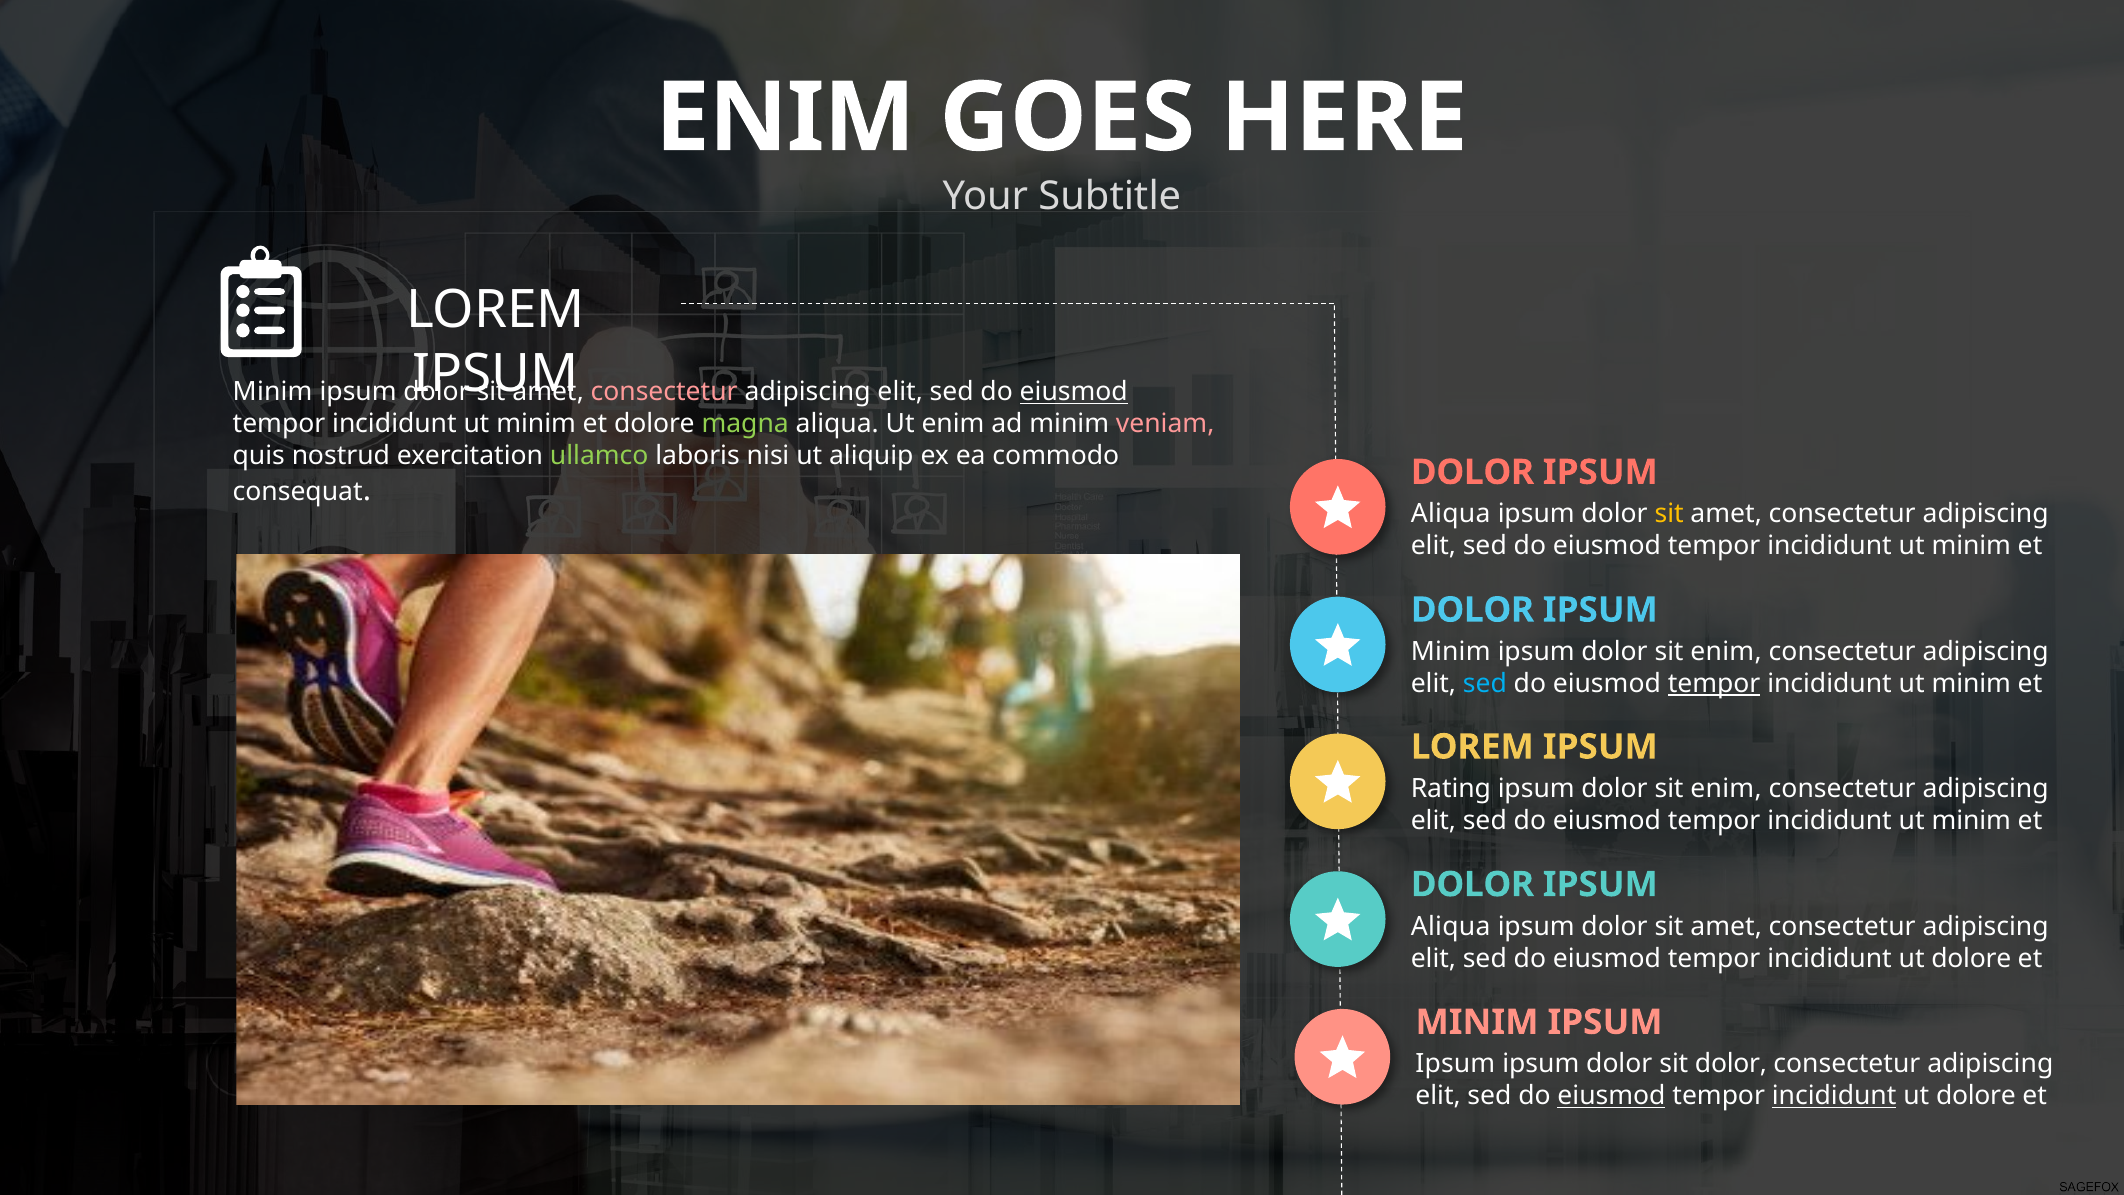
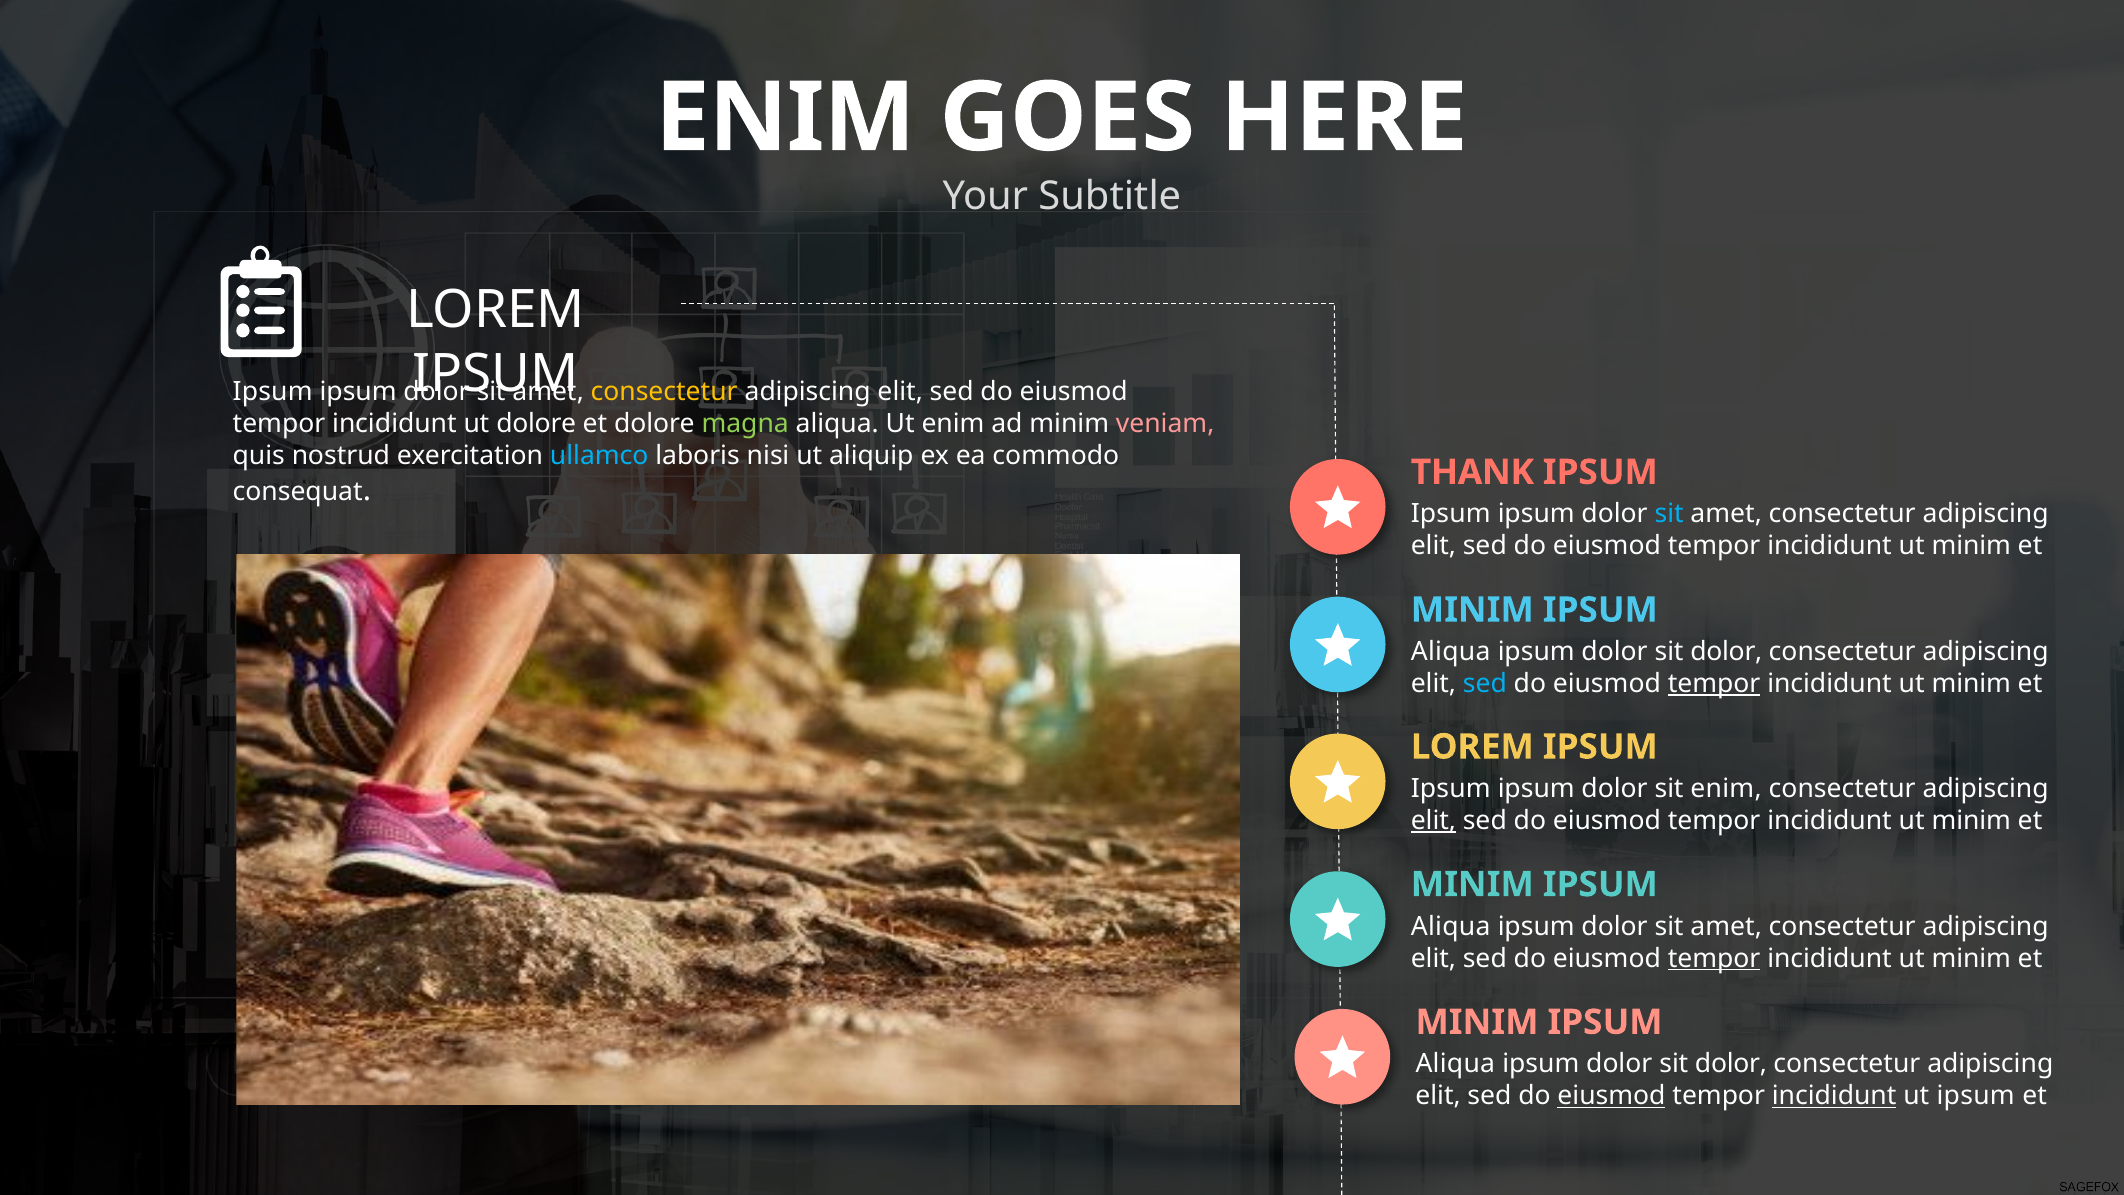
Minim: Minim -> Ipsum (273, 392)
consectetur colour: pink -> yellow (664, 392)
eiusmod underline: present -> none (1074, 392)
minim: minim -> dolore (536, 424)
ullamco colour: light green -> light blue (599, 456)
DOLOR: DOLOR -> THANK (1472, 472)
Aliqua: Aliqua -> Ipsum (1451, 514)
sit colour: yellow -> light blue (1669, 514)
DOLOR: DOLOR -> MINIM (1472, 610)
Minim: Minim -> Aliqua (1451, 652)
enim: enim -> dolor (1726, 652)
Rating: Rating -> Ipsum (1451, 789)
elit underline: none -> present (1433, 820)
DOLOR: DOLOR -> MINIM (1472, 884)
tempor underline: none -> present (1714, 958)
dolore: dolore -> minim (1971, 958)
Ipsum: Ipsum -> Aliqua (1455, 1064)
dolore: dolore -> ipsum (1976, 1096)
